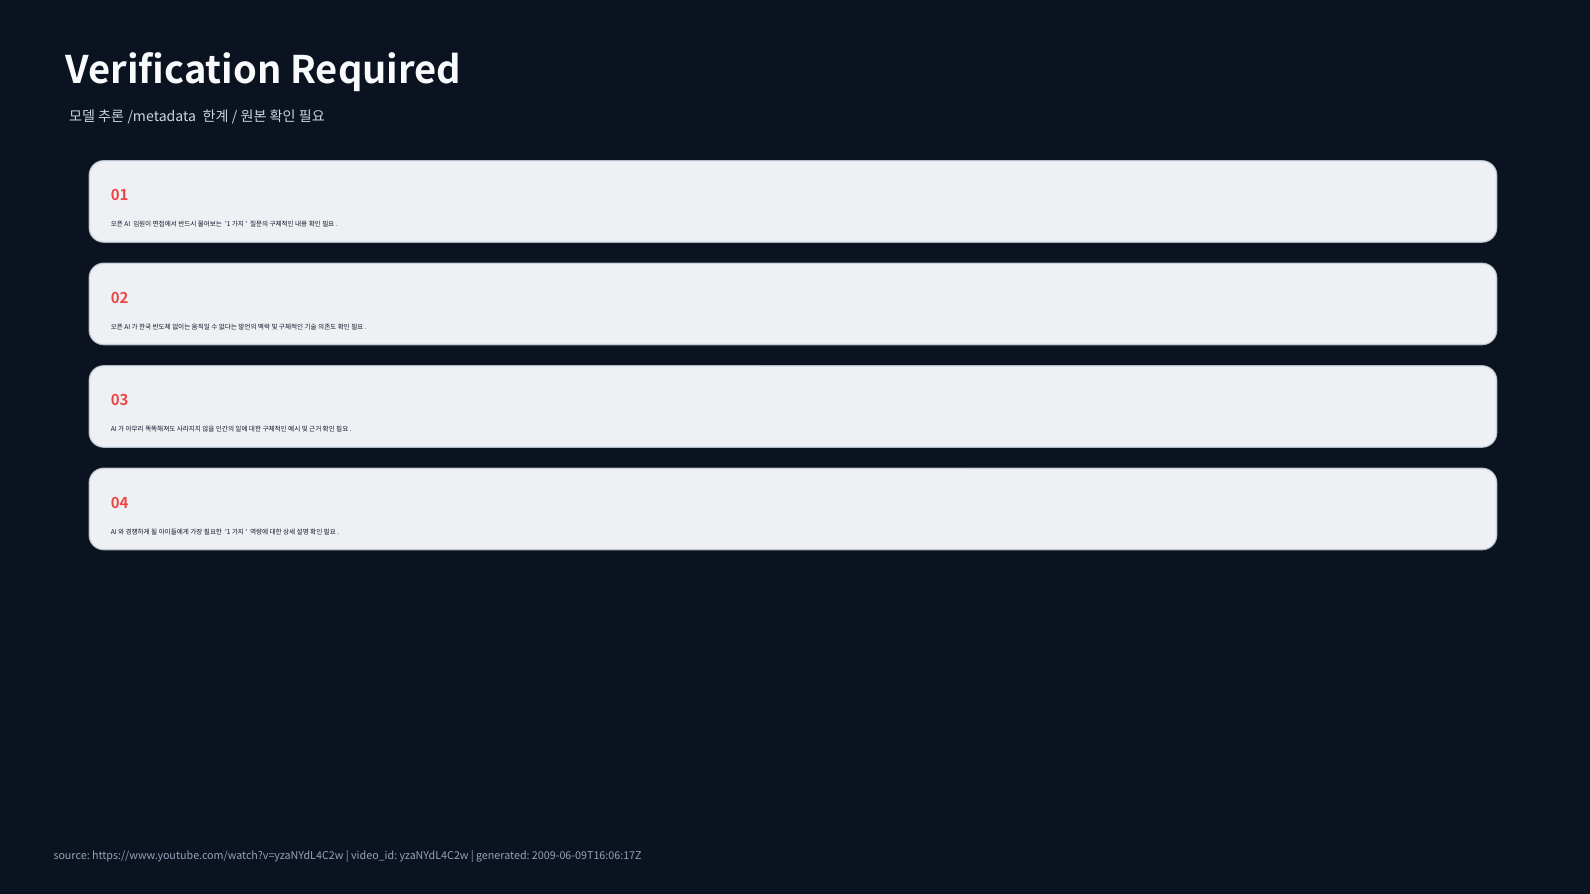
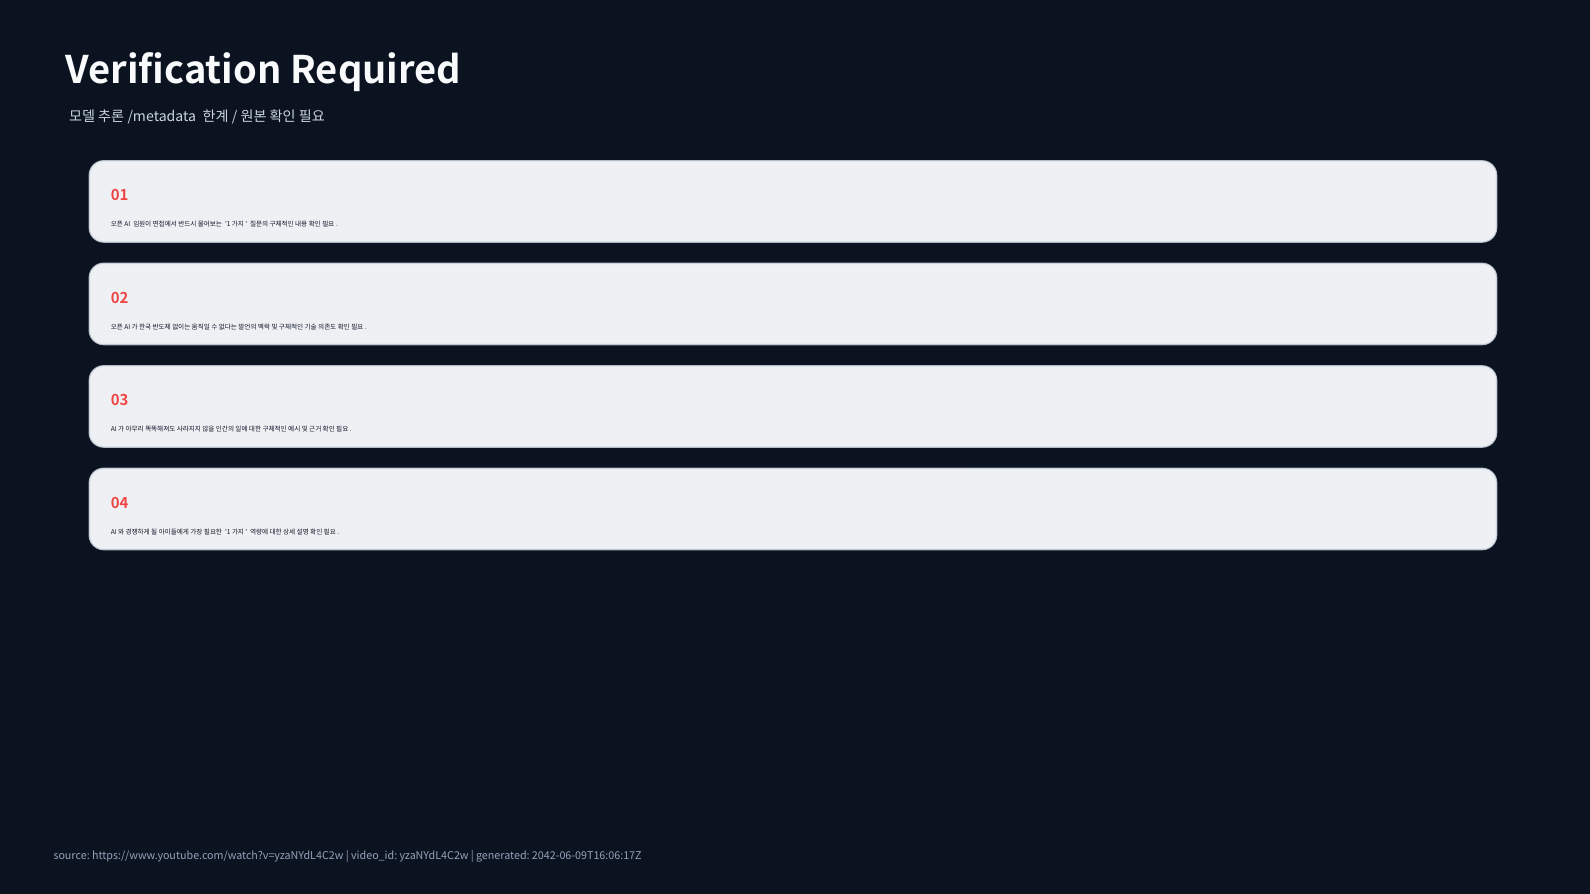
2009-06-09T16:06:17Z: 2009-06-09T16:06:17Z -> 2042-06-09T16:06:17Z (587, 856)
